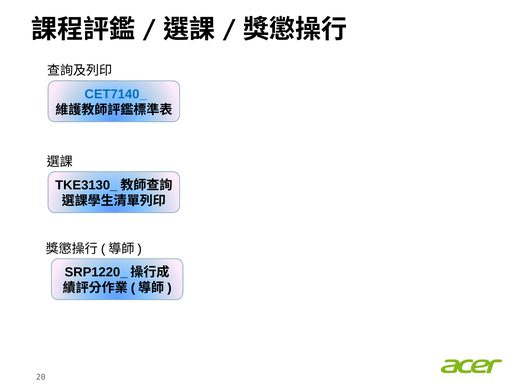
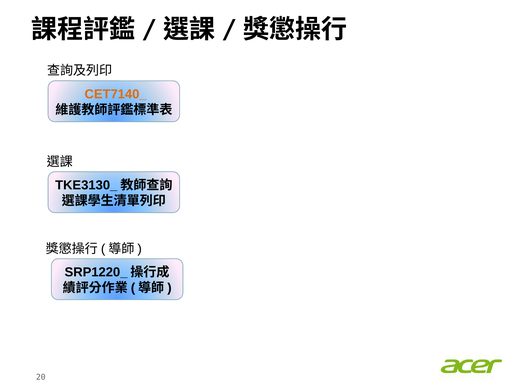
CET7140_ colour: blue -> orange (116, 94)
